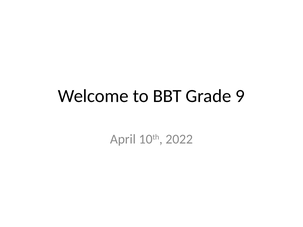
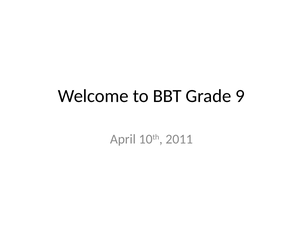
2022: 2022 -> 2011 (179, 139)
